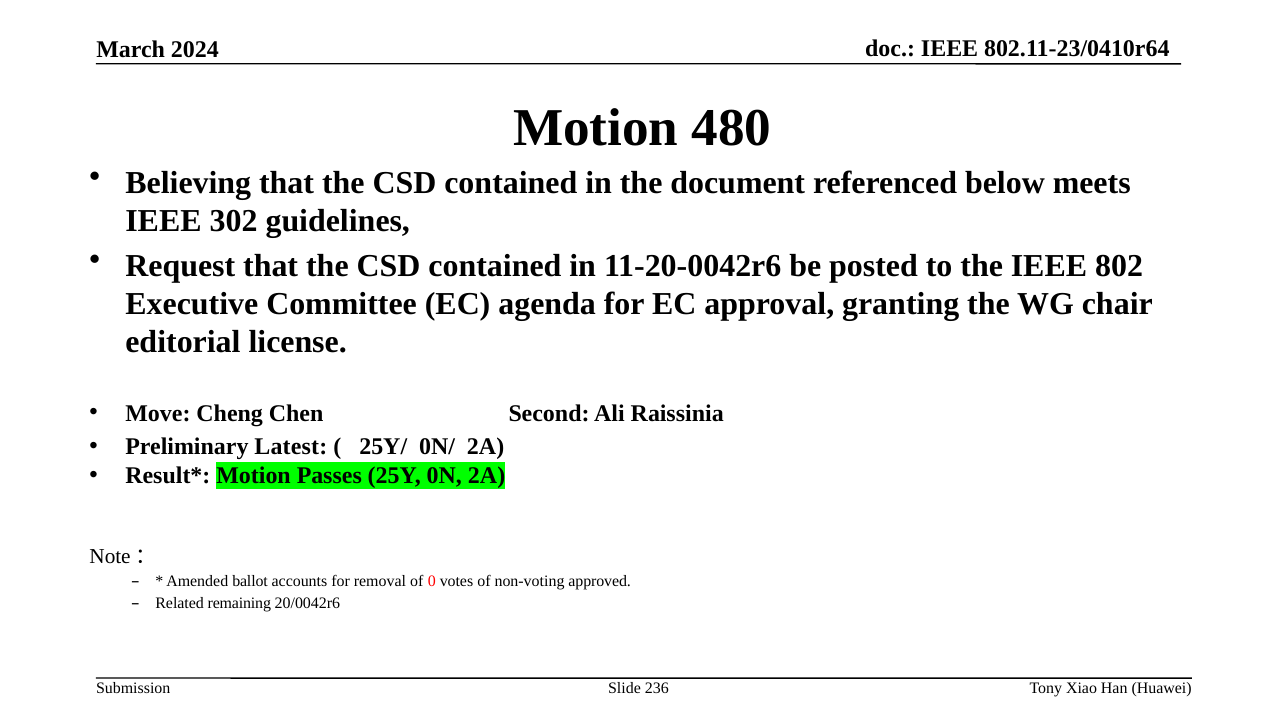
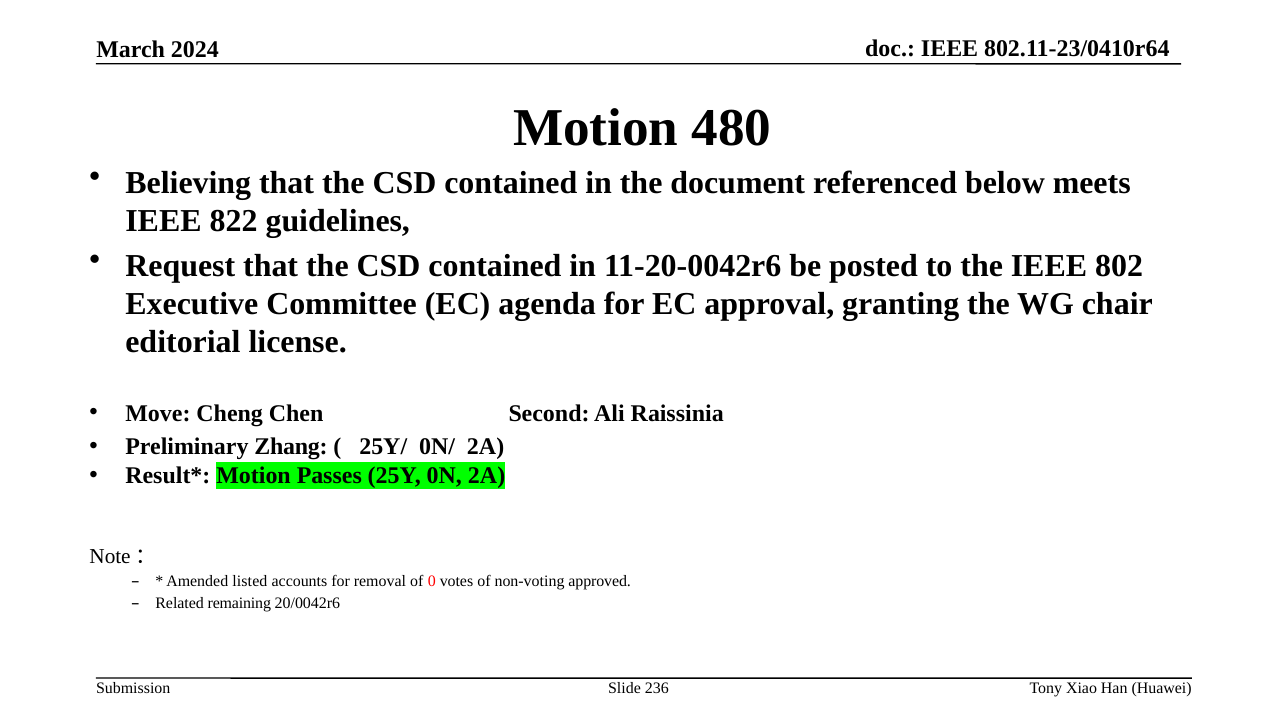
302: 302 -> 822 (234, 221)
Latest: Latest -> Zhang (291, 447)
ballot: ballot -> listed (250, 581)
